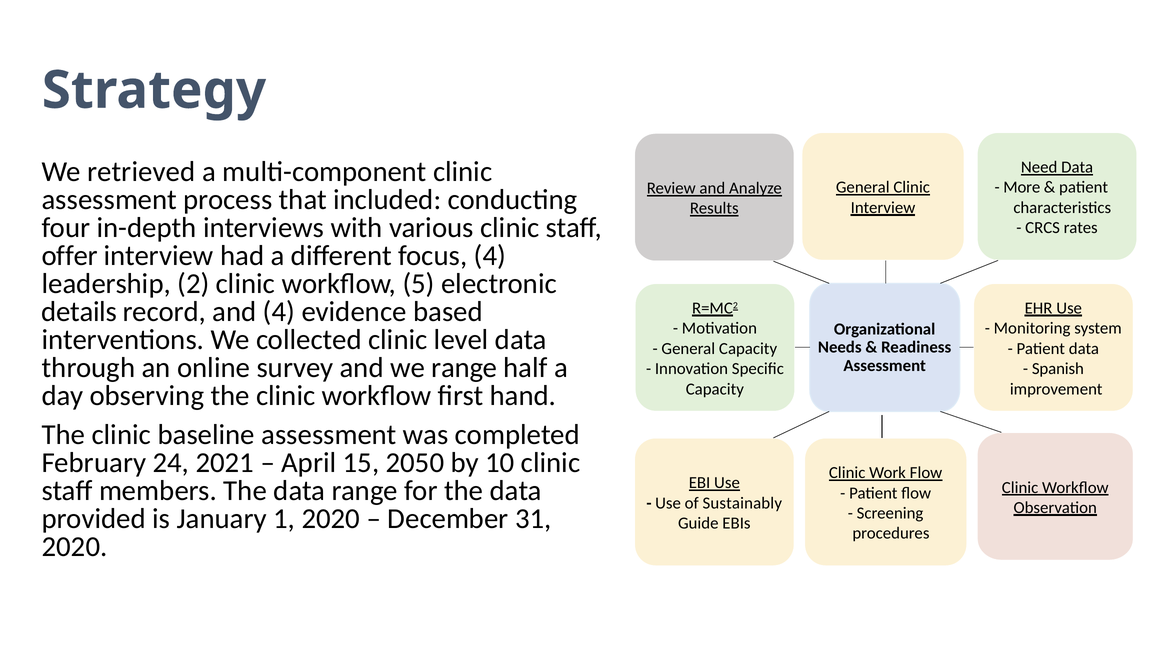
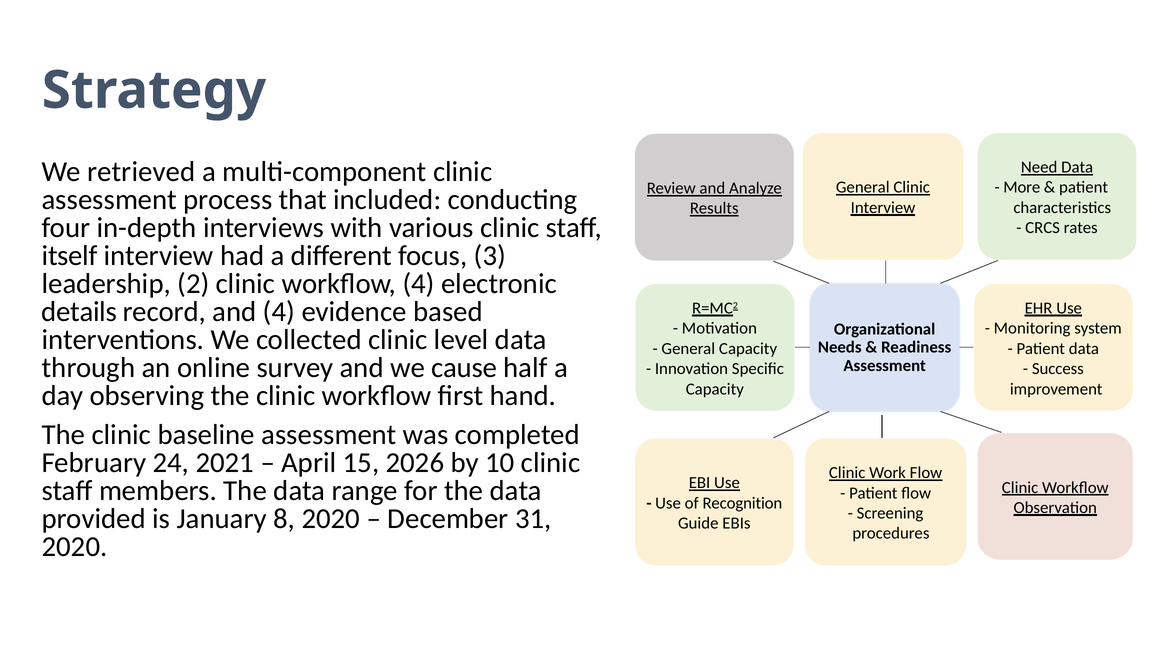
offer: offer -> itself (70, 255)
focus 4: 4 -> 3 (490, 255)
workflow 5: 5 -> 4 (419, 283)
we range: range -> cause (464, 368)
Spanish: Spanish -> Success (1058, 369)
2050: 2050 -> 2026 (415, 462)
Sustainably: Sustainably -> Recognition (742, 503)
1: 1 -> 8 (284, 518)
